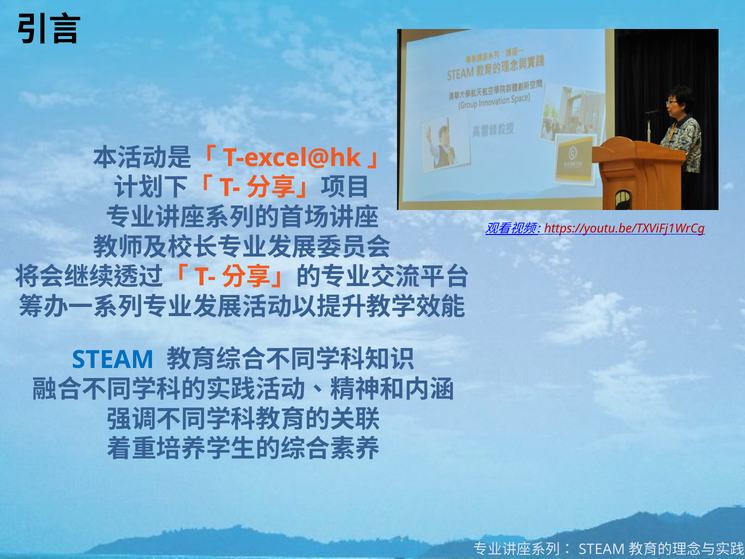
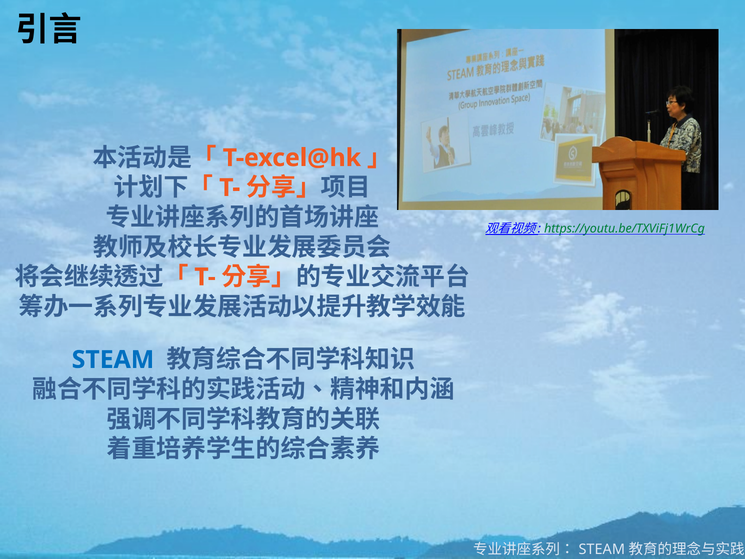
https://youtu.be/TXViFj1WrCg colour: red -> green (625, 228)
